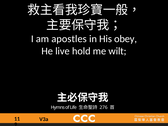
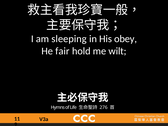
apostles: apostles -> sleeping (69, 39)
live: live -> fair (62, 51)
